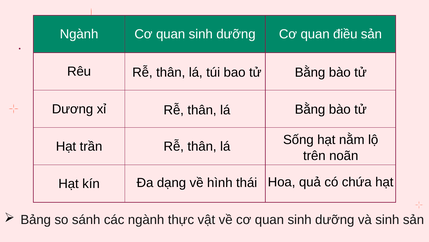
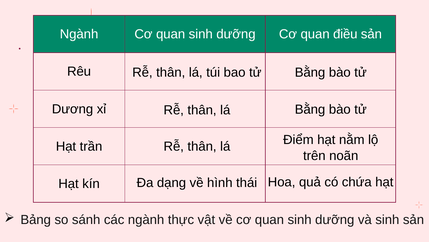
Sống: Sống -> Điểm (298, 140)
